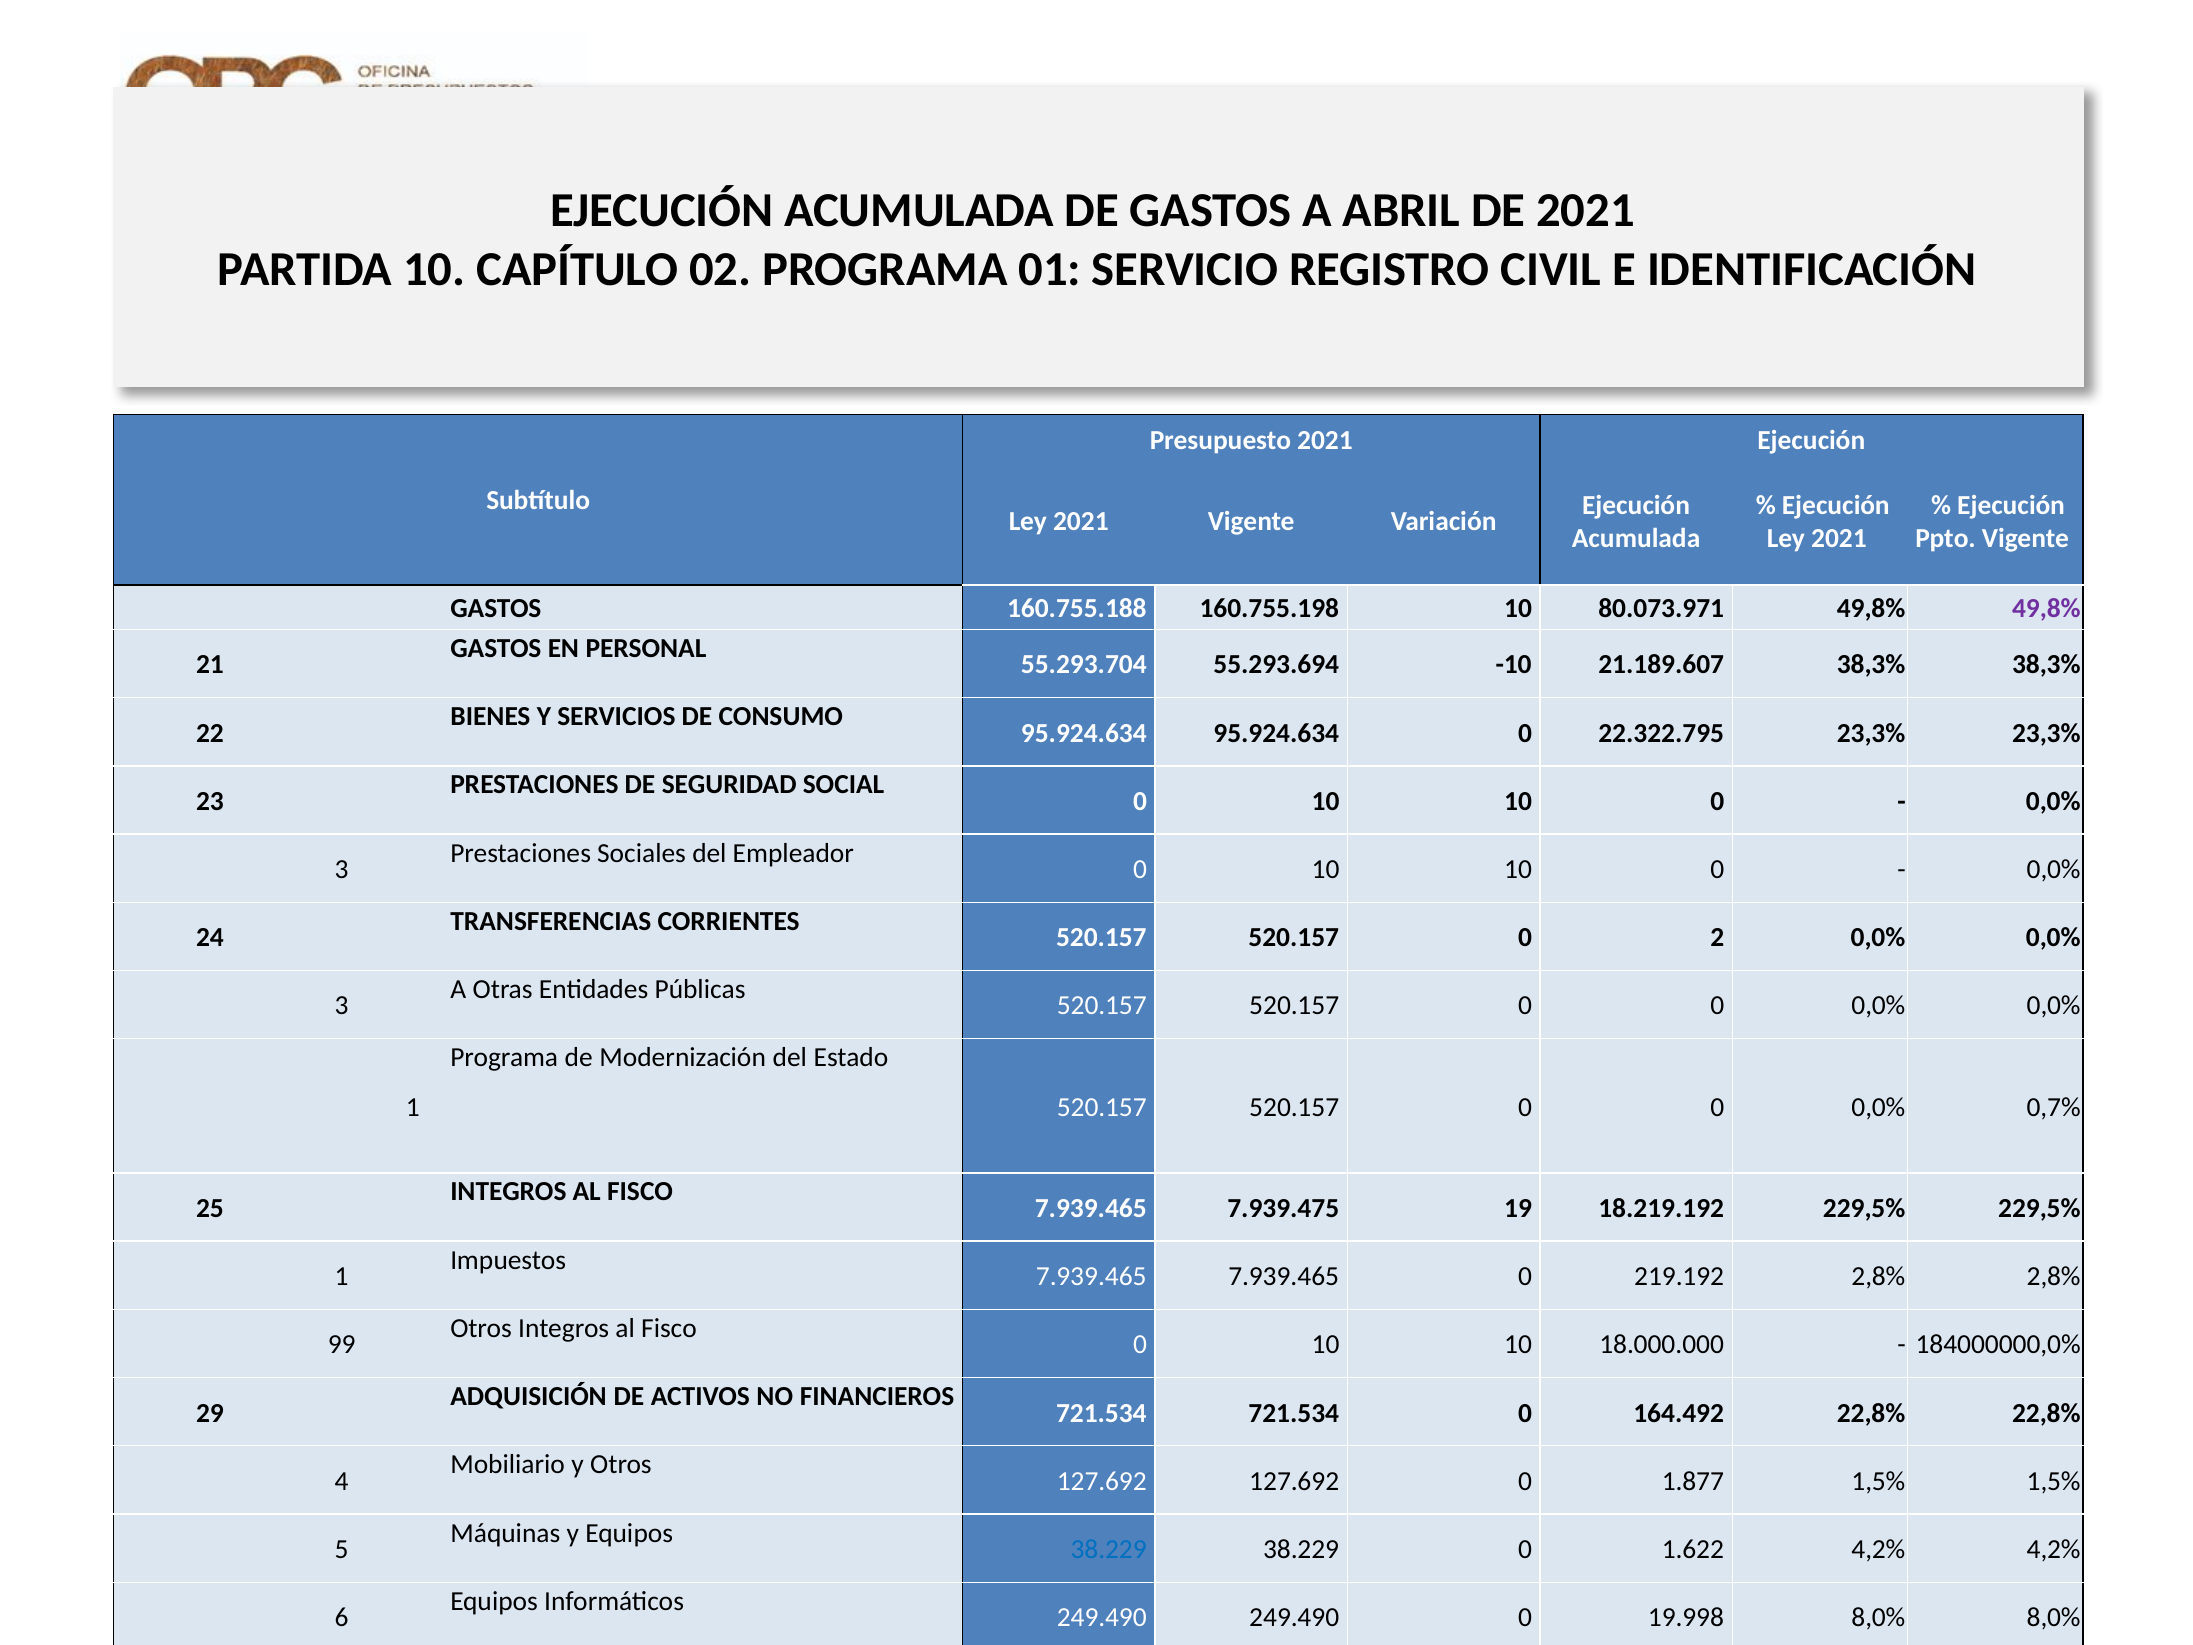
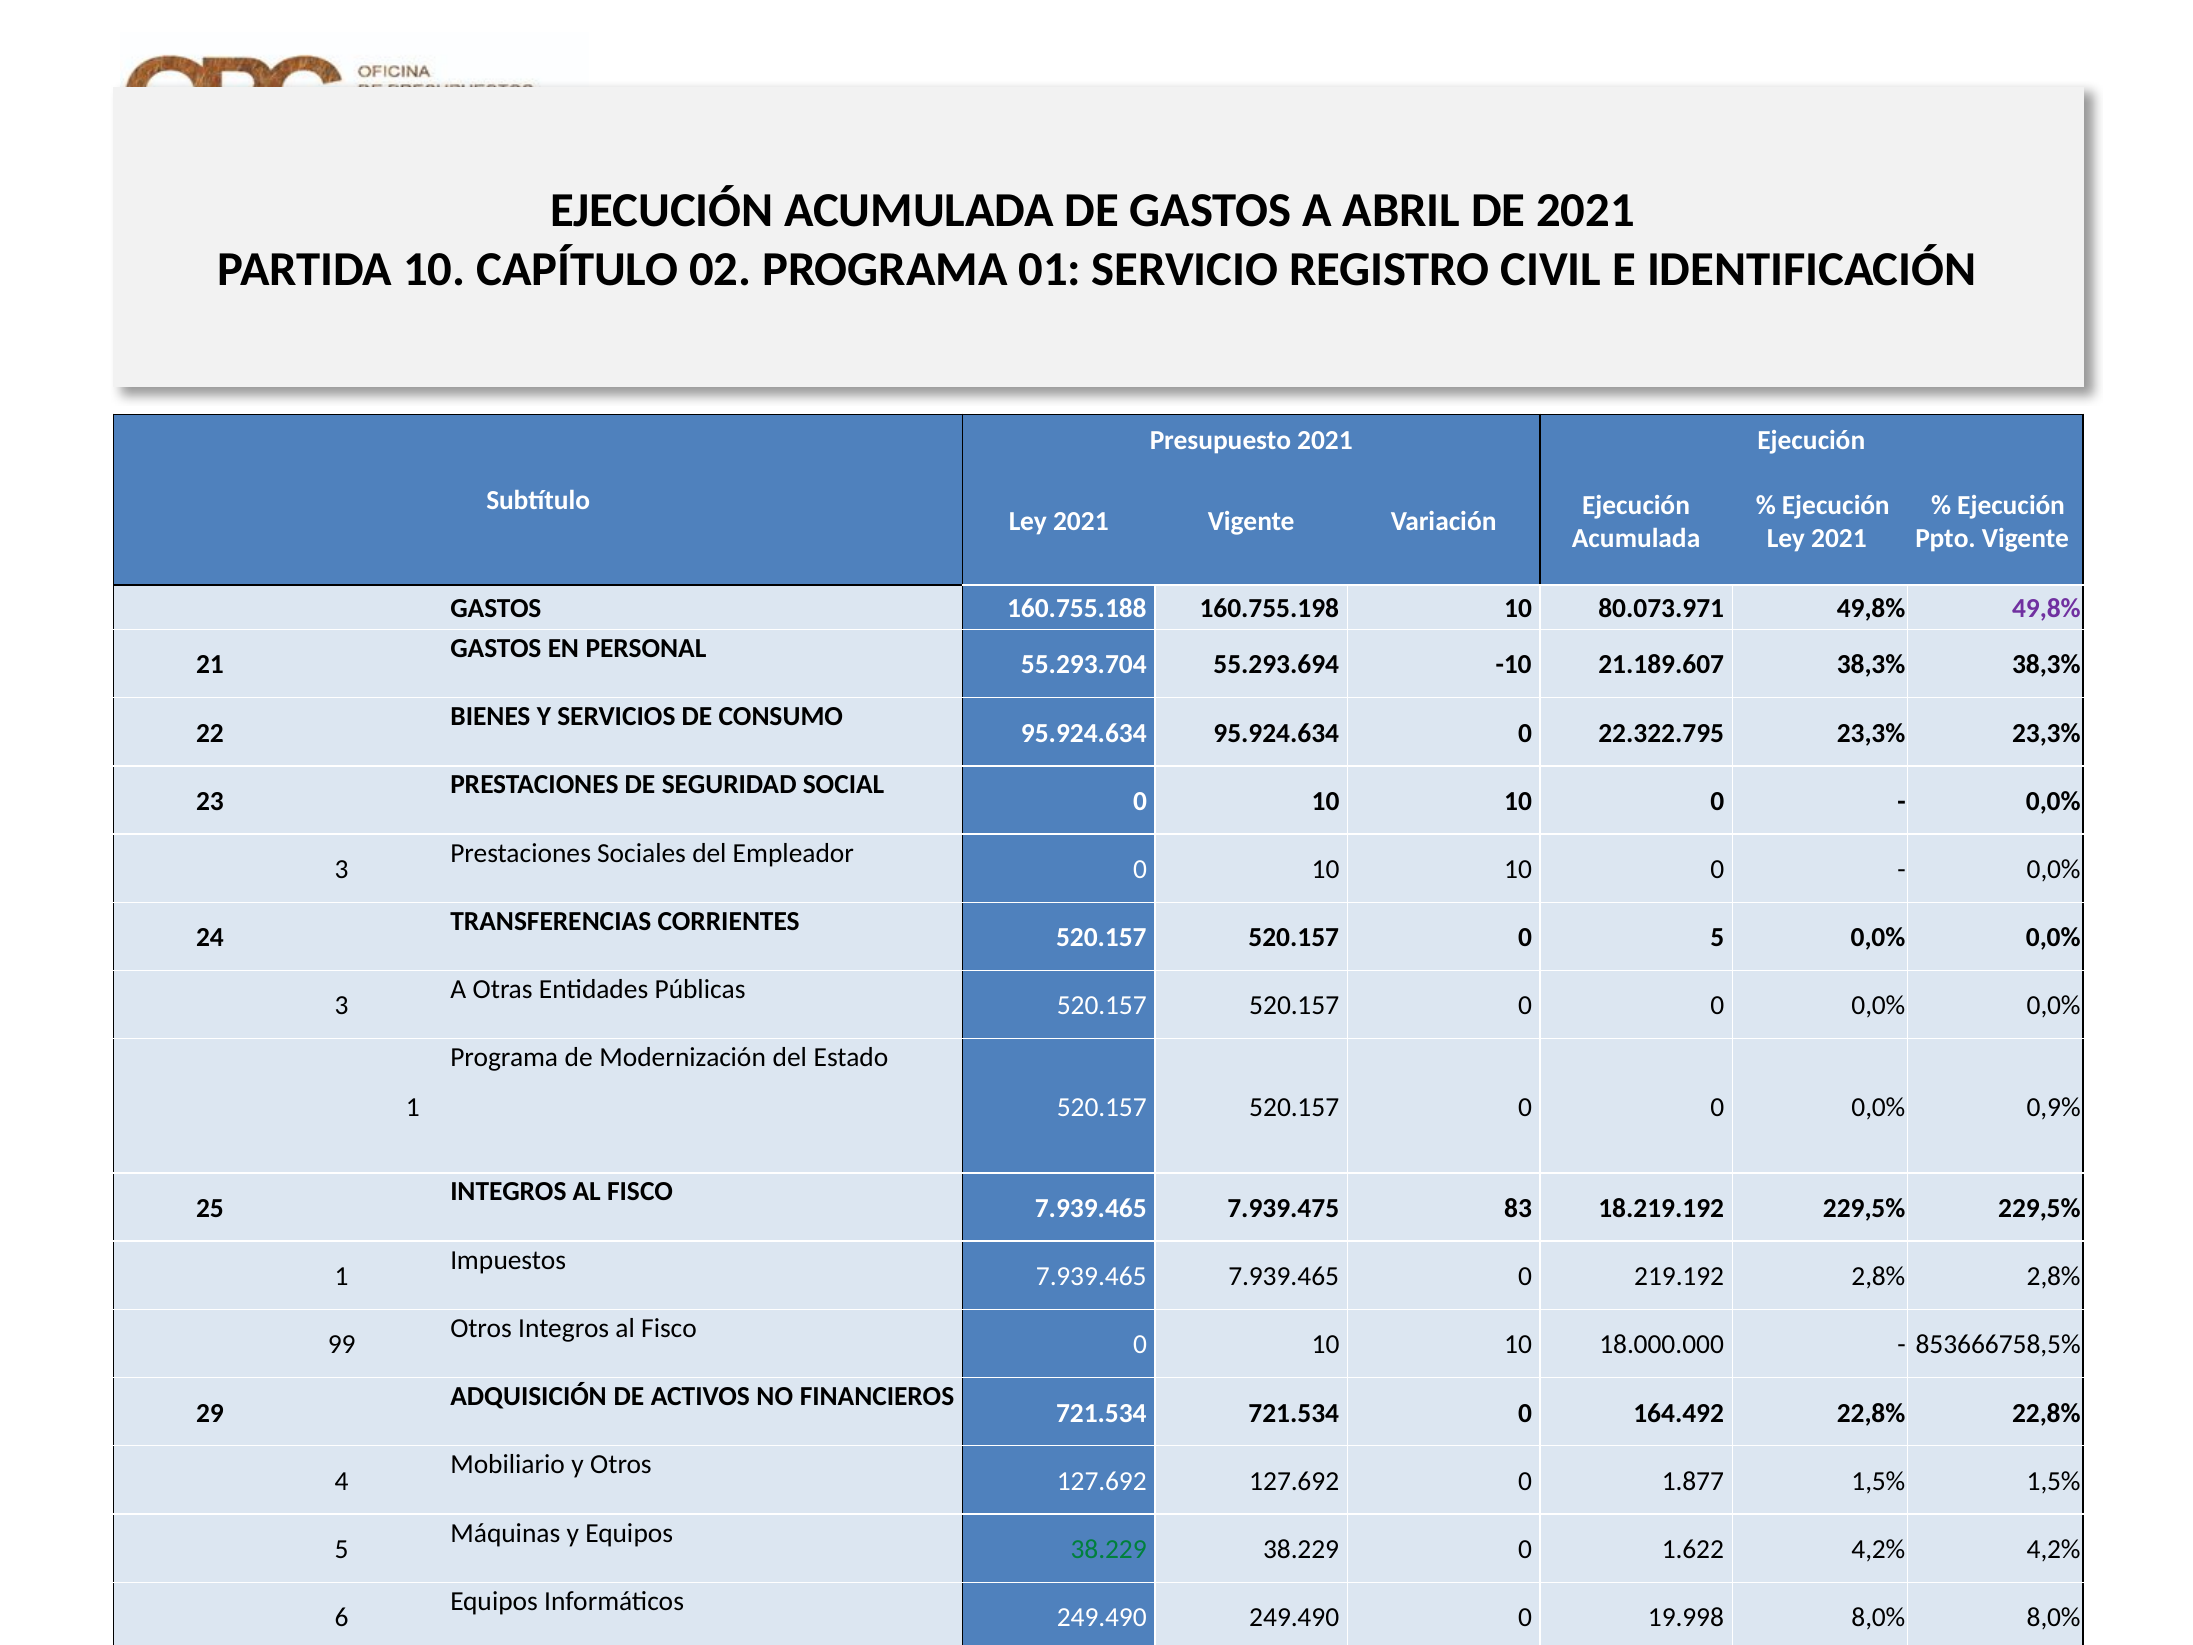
0 2: 2 -> 5 (1717, 938)
0,7%: 0,7% -> 0,9% (2054, 1107)
19: 19 -> 83 (1518, 1208)
184000000,0%: 184000000,0% -> 853666758,5% (1998, 1345)
38.229 colour: blue -> green (1109, 1549)
